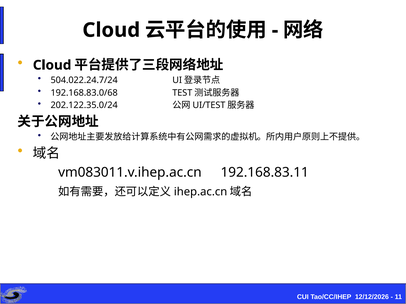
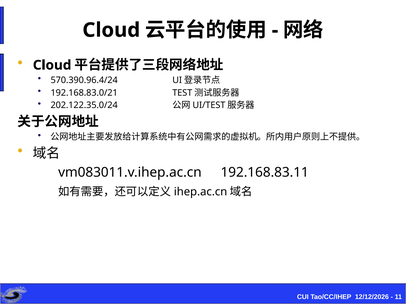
504.022.24.7/24: 504.022.24.7/24 -> 570.390.96.4/24 (84, 80)
192.168.83.0/68: 192.168.83.0/68 -> 192.168.83.0/21 (84, 93)
